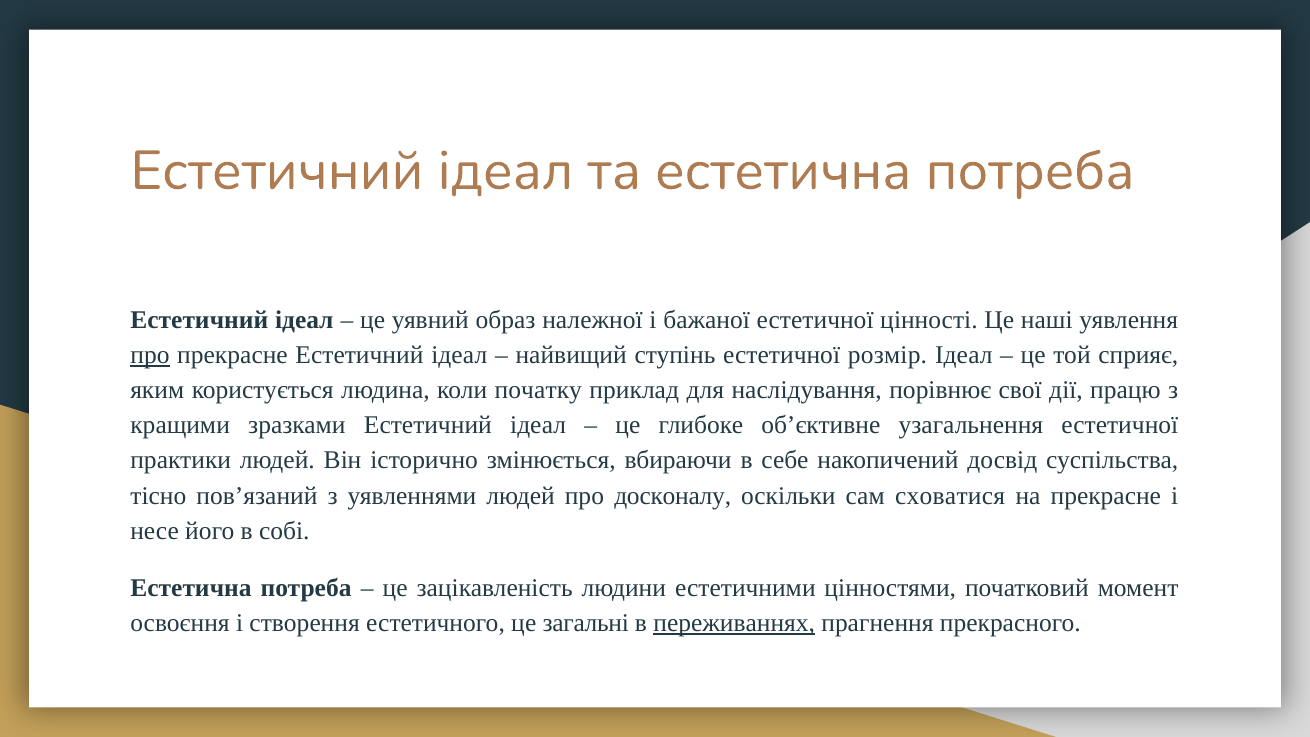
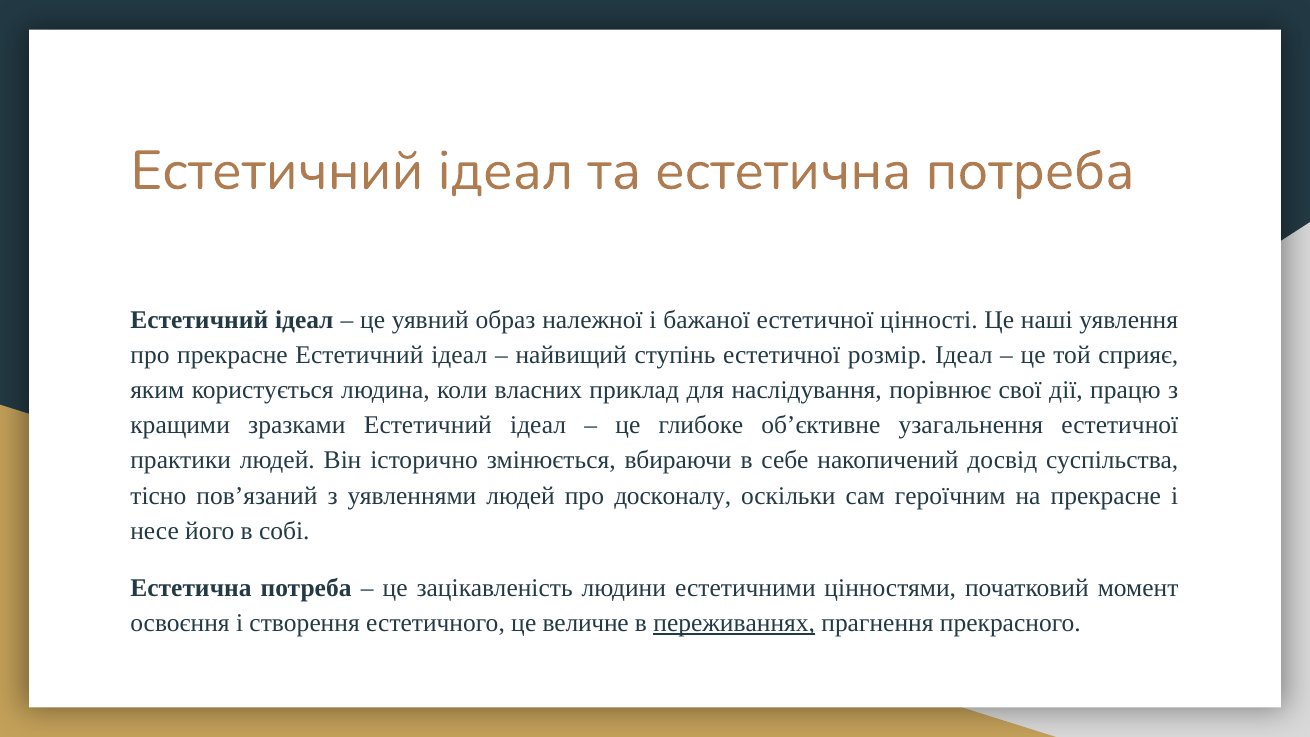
про underline: present -> none (150, 355)
початку: початку -> власних (538, 390)
сховатися: сховатися -> героїчним (950, 496)
загальні: загальні -> величне (586, 623)
